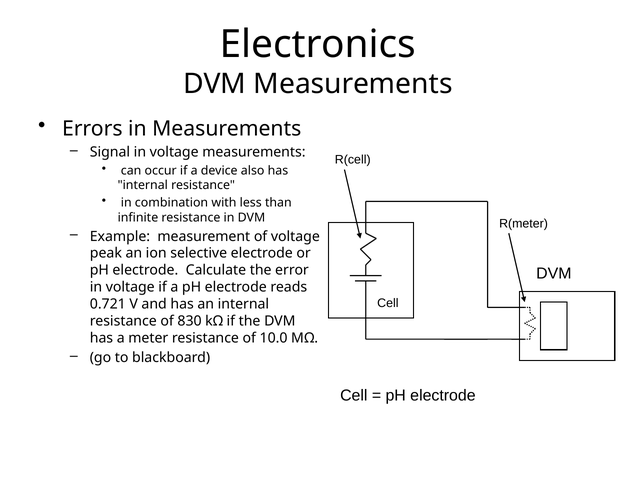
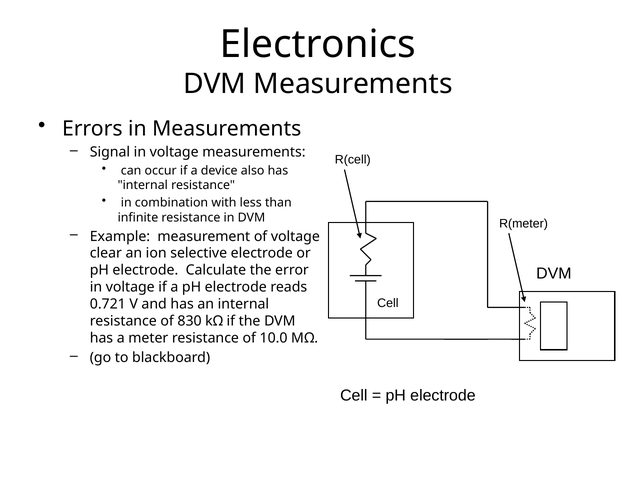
peak: peak -> clear (106, 253)
